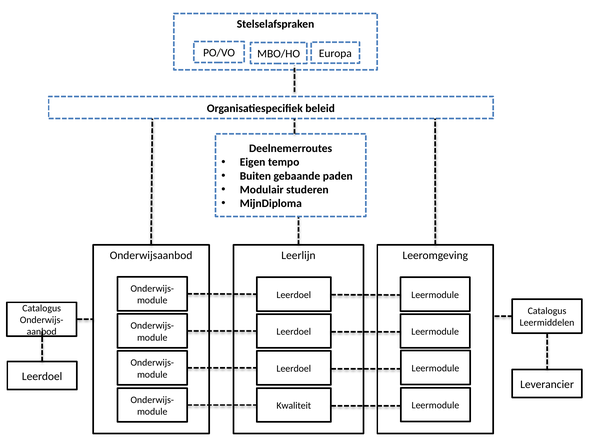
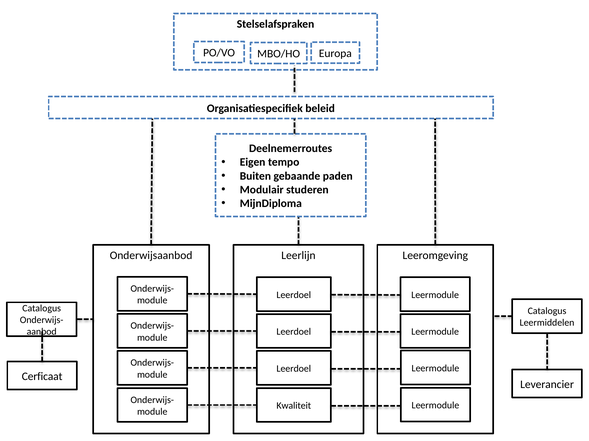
Leerdoel: Leerdoel -> Cerficaat (42, 377)
